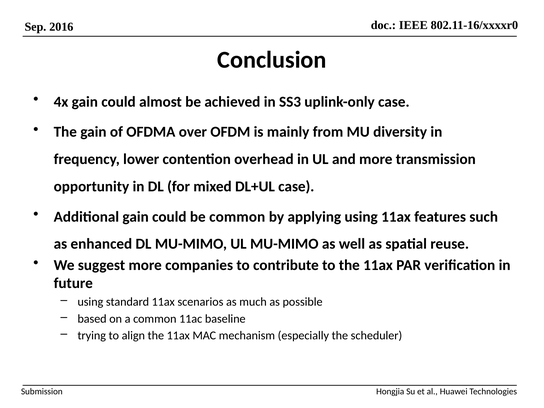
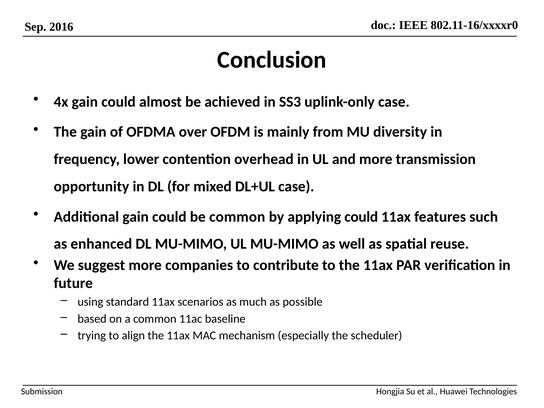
applying using: using -> could (361, 217)
